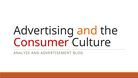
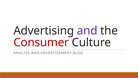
and colour: orange -> purple (87, 31)
